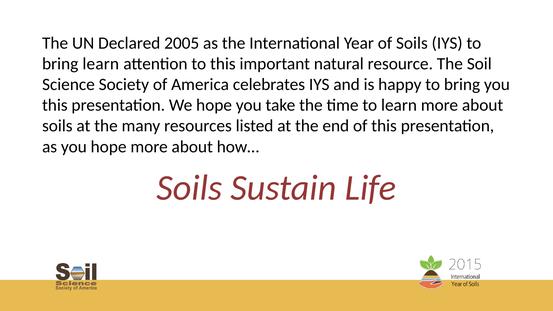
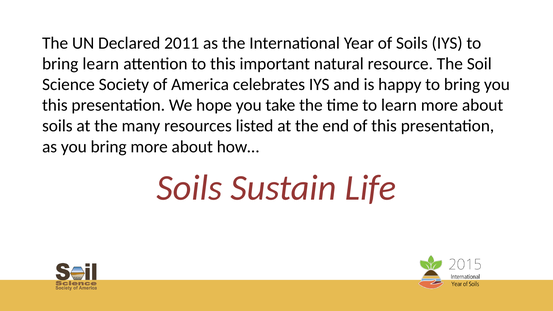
2005: 2005 -> 2011 (182, 43)
you hope: hope -> bring (109, 147)
